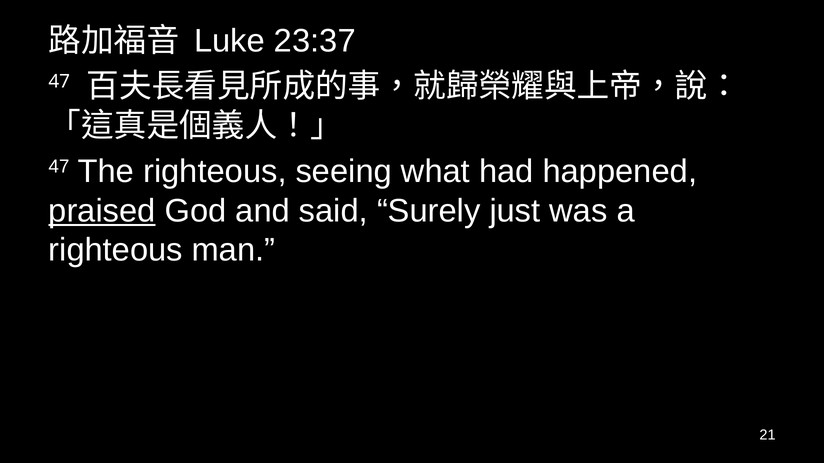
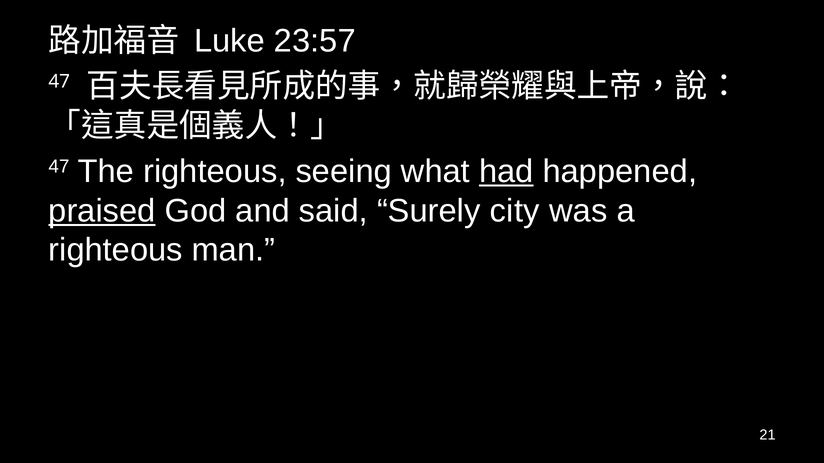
23:37: 23:37 -> 23:57 (315, 41)
had underline: none -> present (506, 172)
just: just -> city (515, 211)
